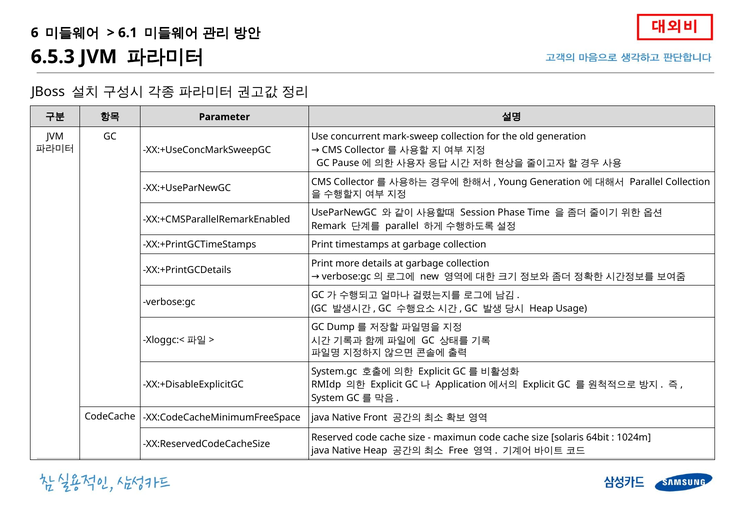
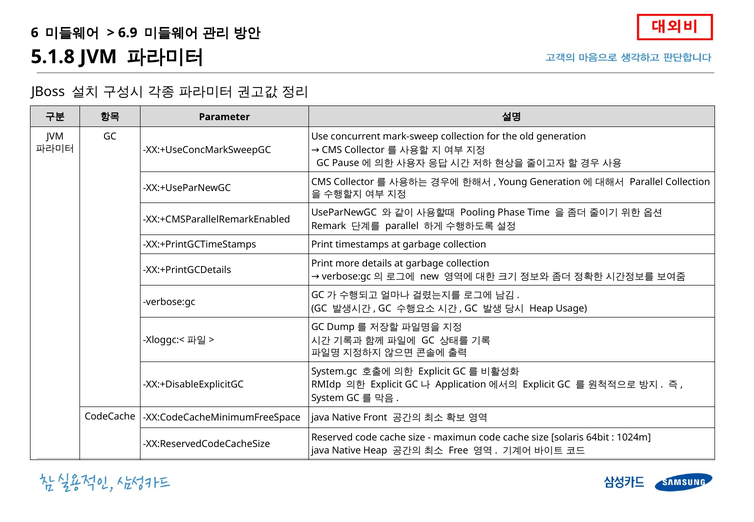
6.1: 6.1 -> 6.9 (128, 33)
6.5.3: 6.5.3 -> 5.1.8 (53, 57)
Session: Session -> Pooling (478, 213)
